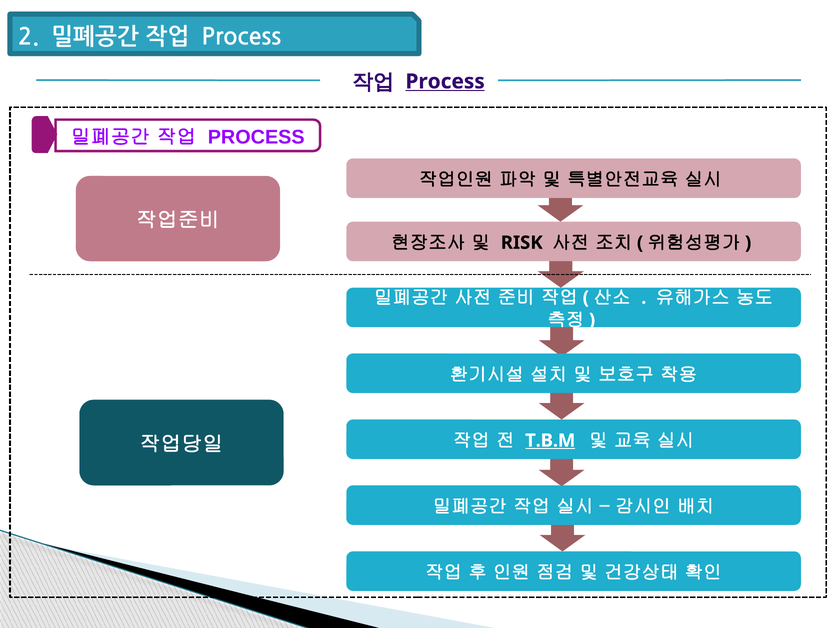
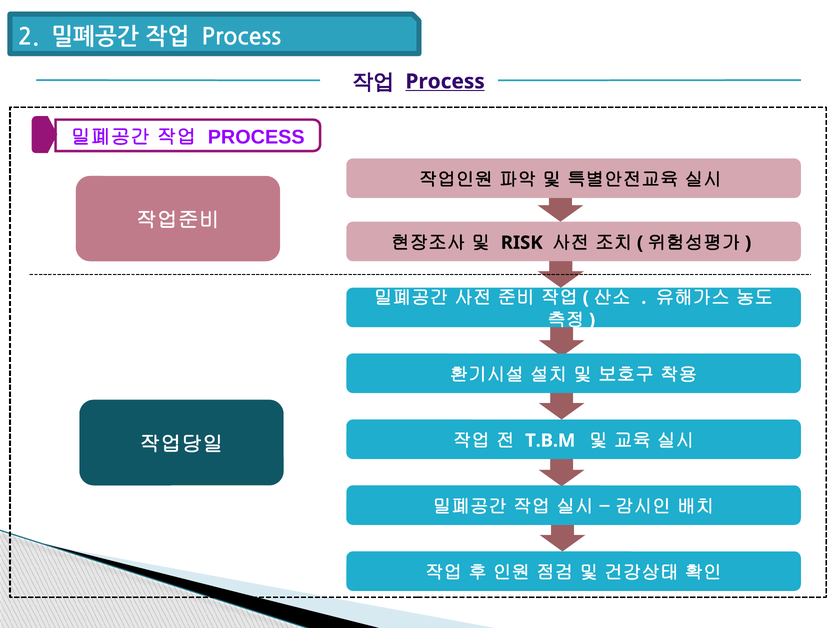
T.B.M underline: present -> none (550, 441)
